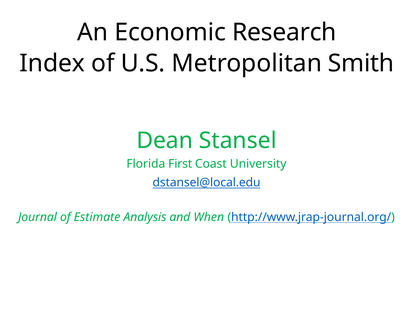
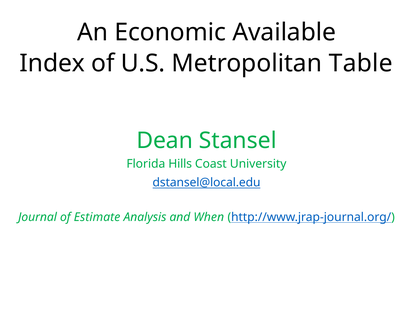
Research: Research -> Available (284, 32)
Smith: Smith -> Table (361, 63)
First: First -> Hills (180, 164)
